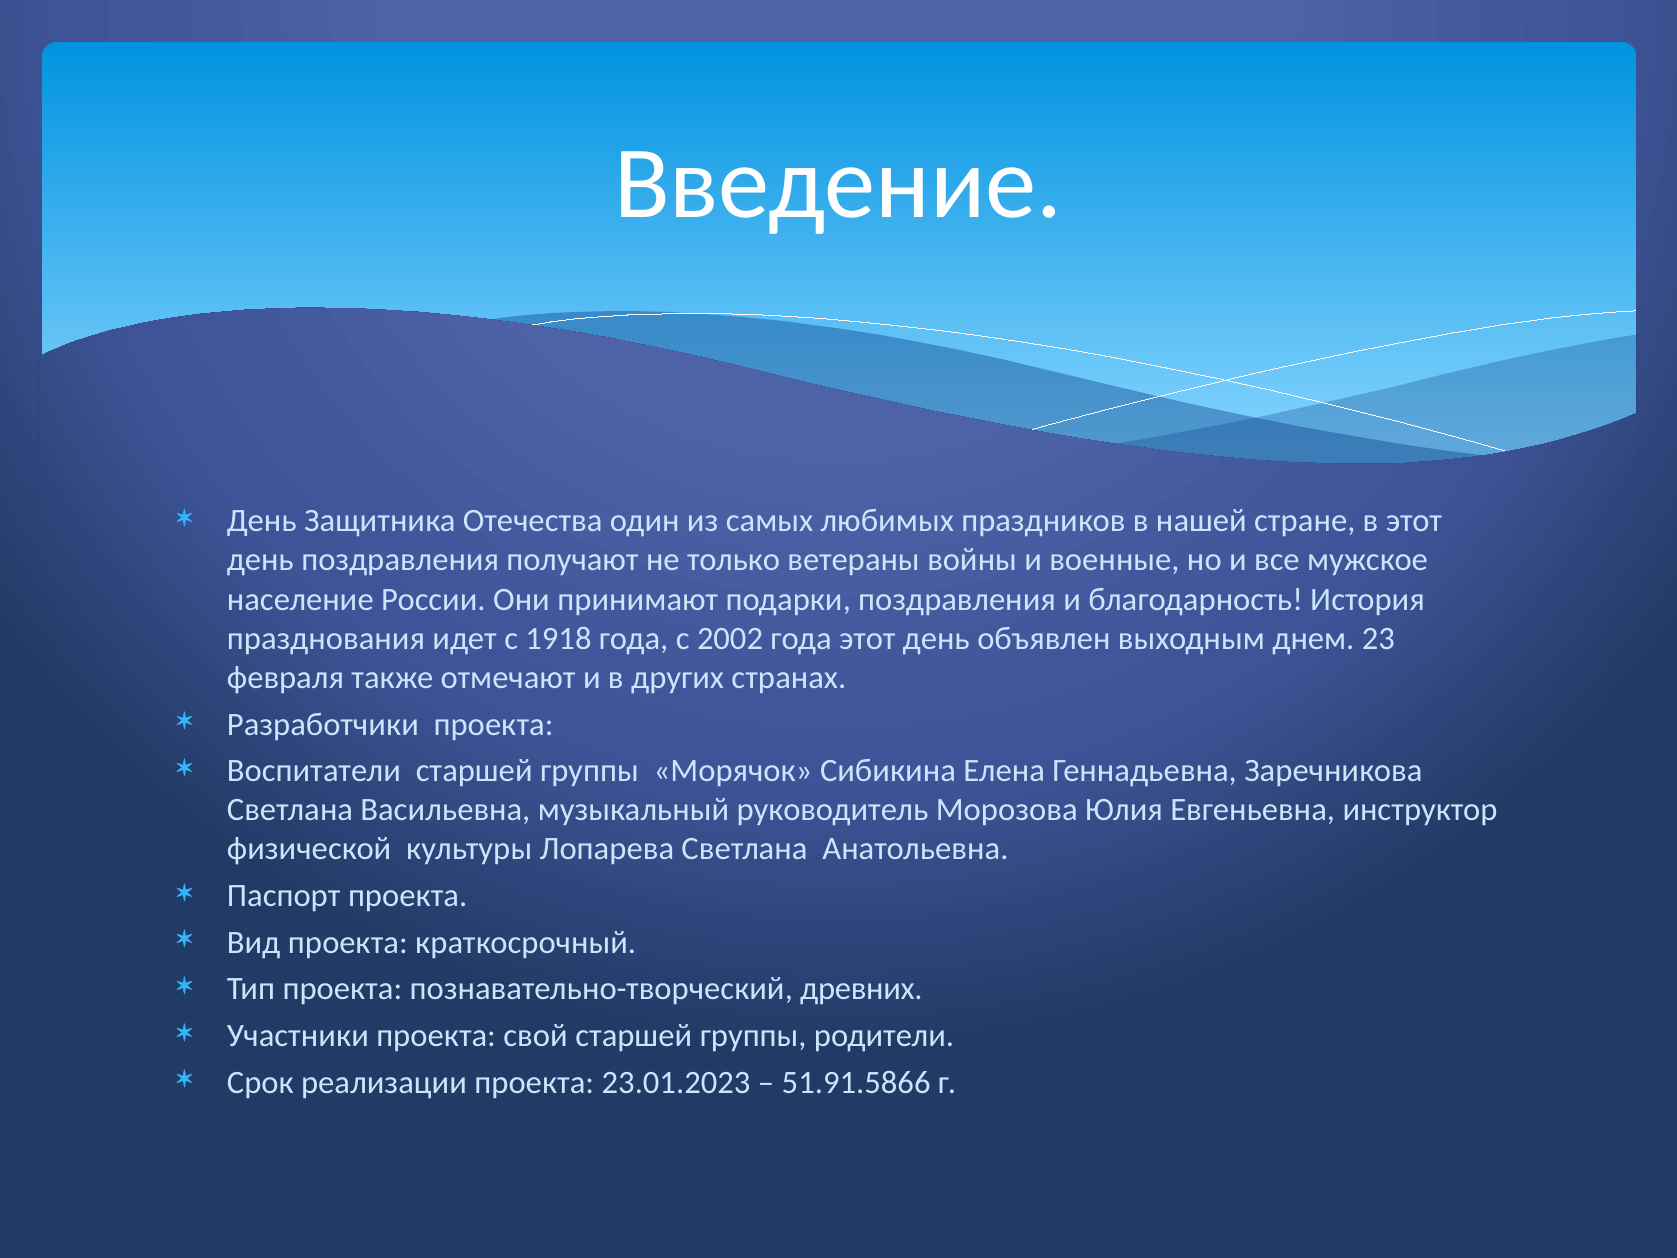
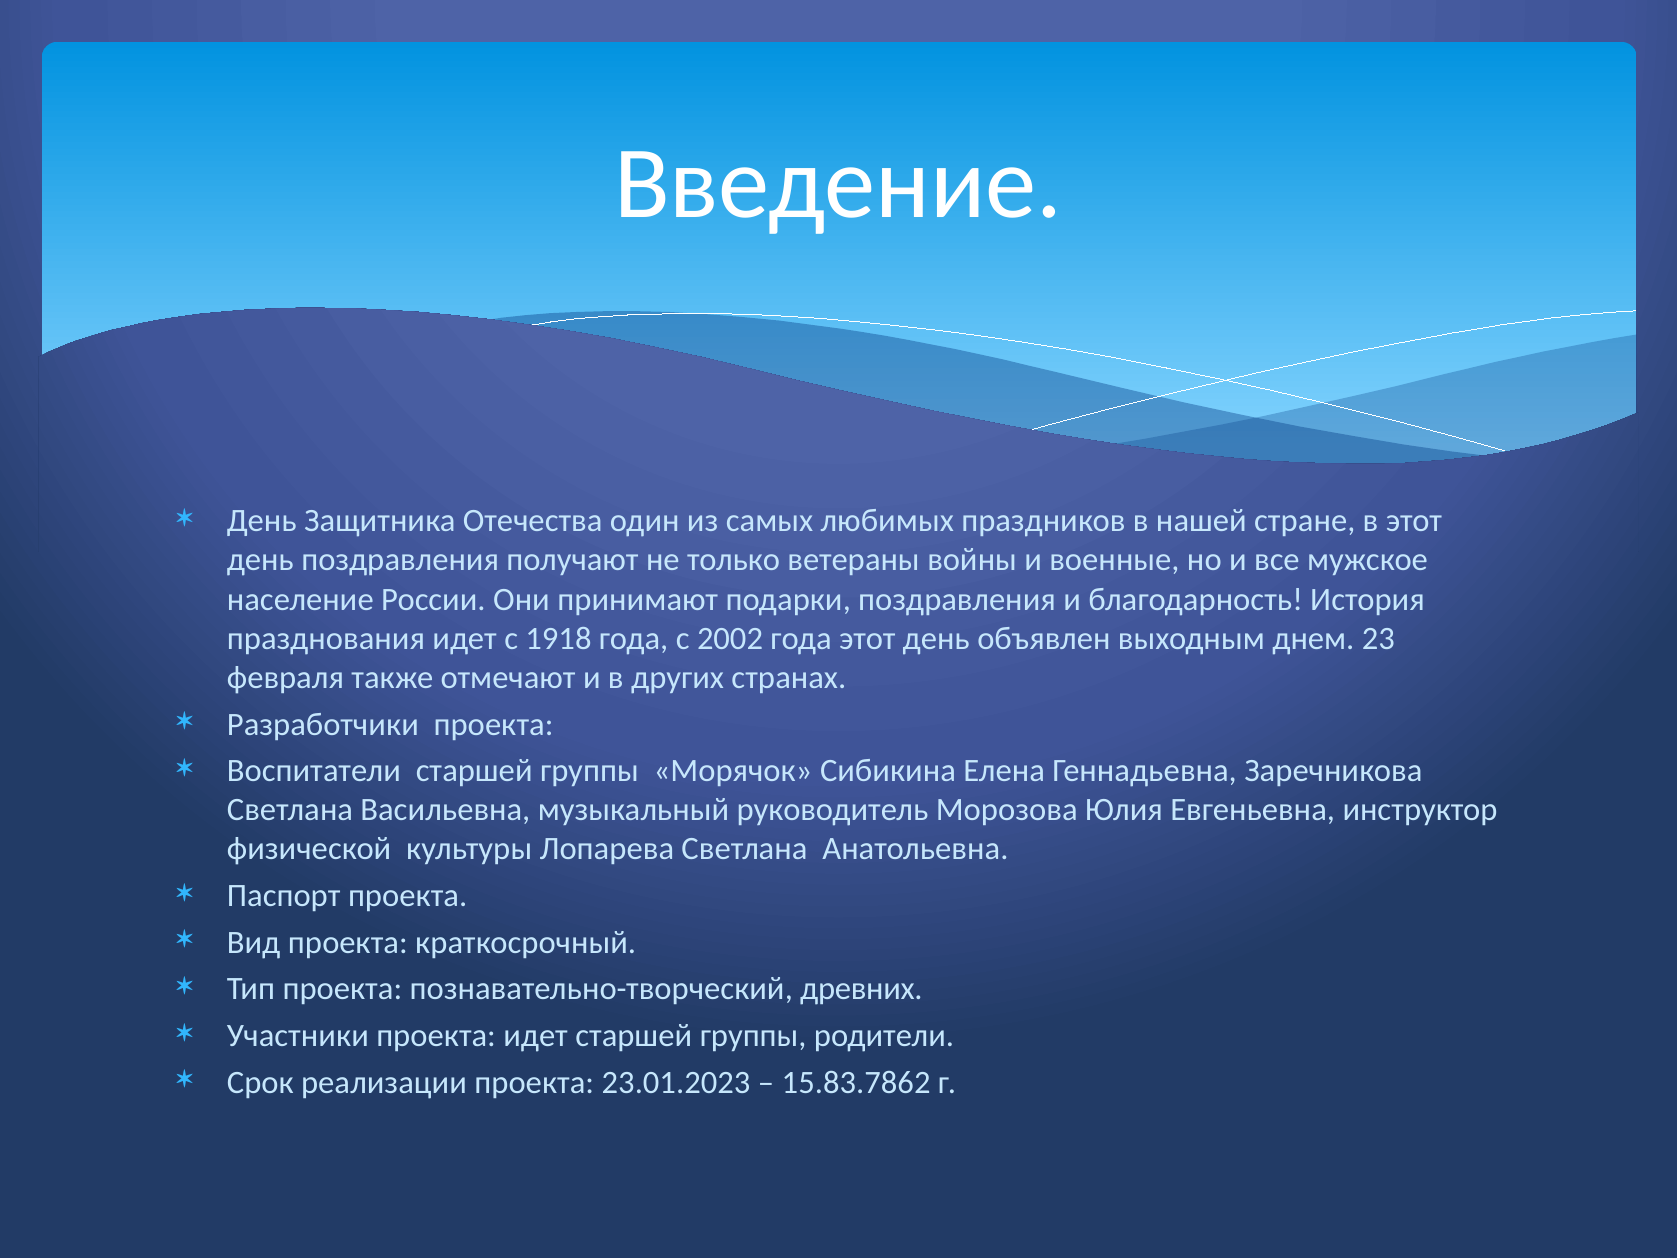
проекта свой: свой -> идет (536, 1036)
51.91.5866: 51.91.5866 -> 15.83.7862 (856, 1082)
